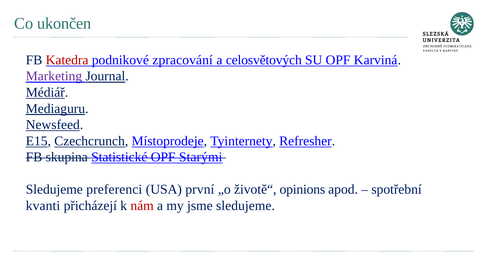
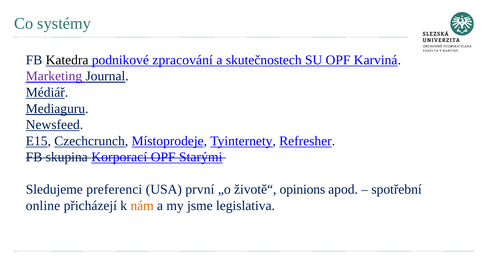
ukončen: ukončen -> systémy (64, 24)
Katedra colour: red -> black (67, 60)
celosvětových: celosvětových -> skutečnostech (264, 60)
Statistické: Statistické -> Korporací (119, 157)
kvanti: kvanti -> online (43, 206)
nám colour: red -> orange (142, 206)
jsme sledujeme: sledujeme -> legislativa (246, 206)
